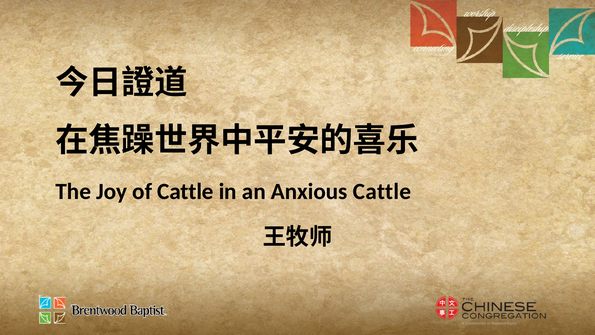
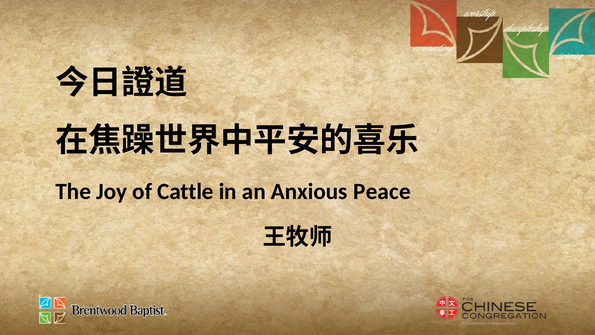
Anxious Cattle: Cattle -> Peace (382, 191)
